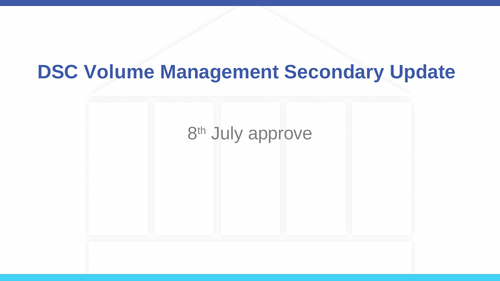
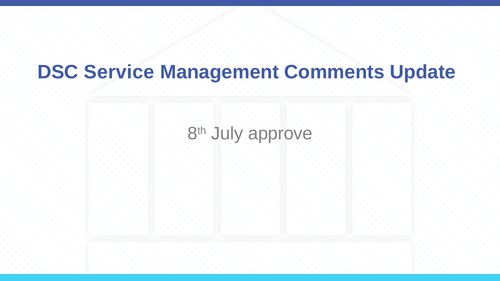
Volume: Volume -> Service (119, 72)
Secondary: Secondary -> Comments (334, 72)
